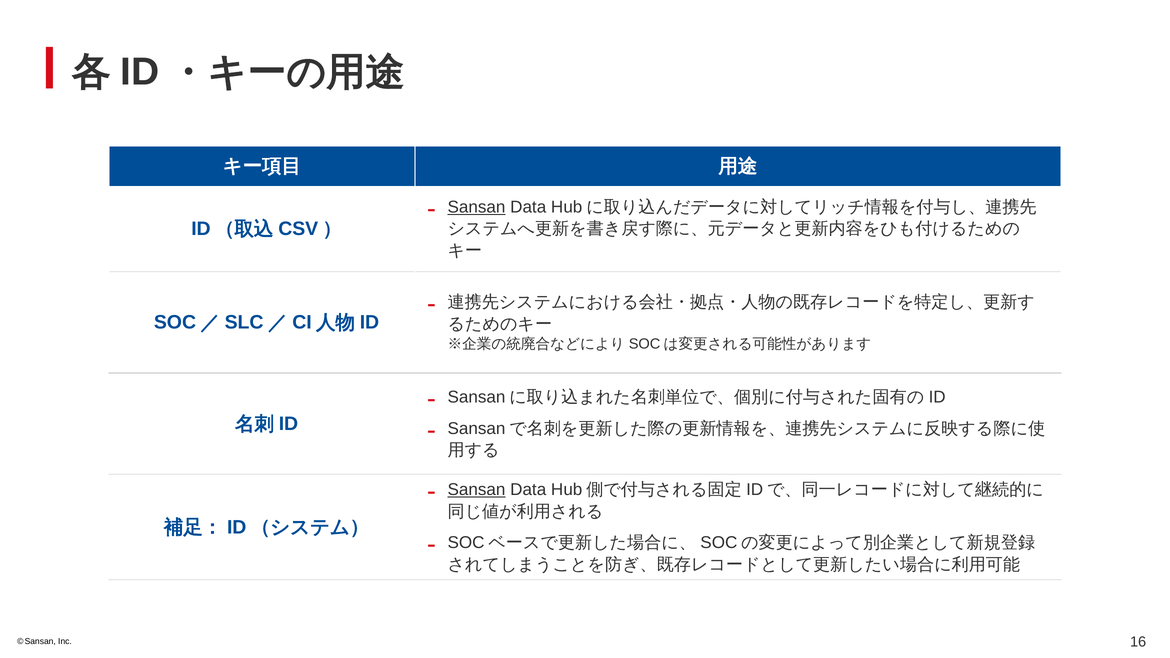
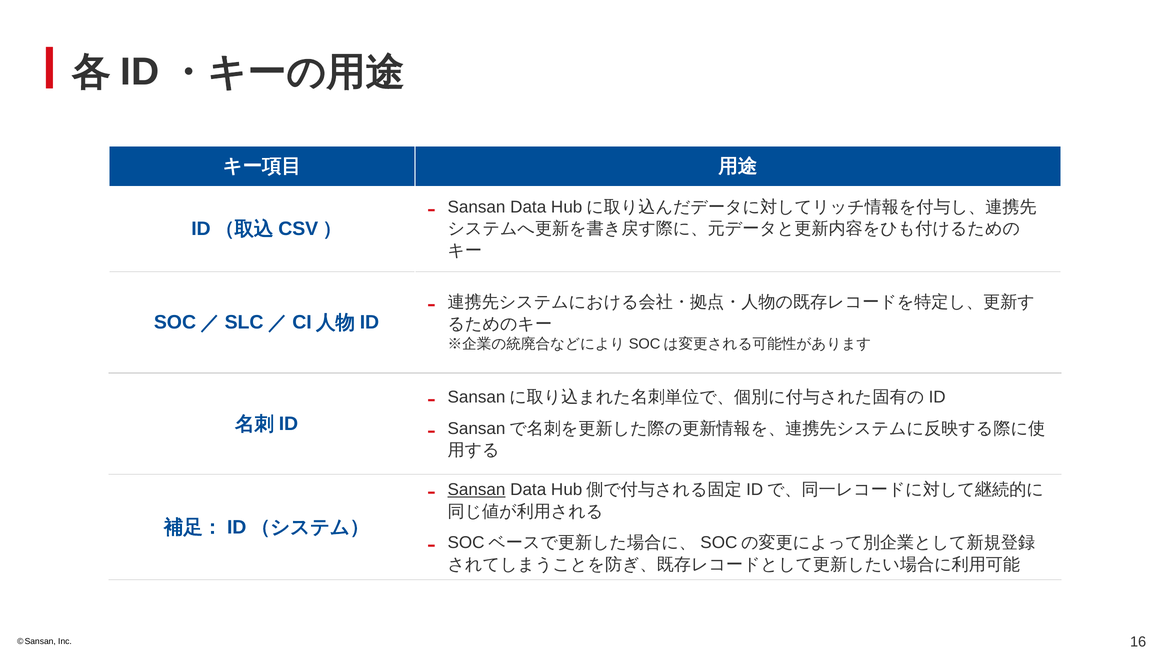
Sansan underline: present -> none (476, 207)
